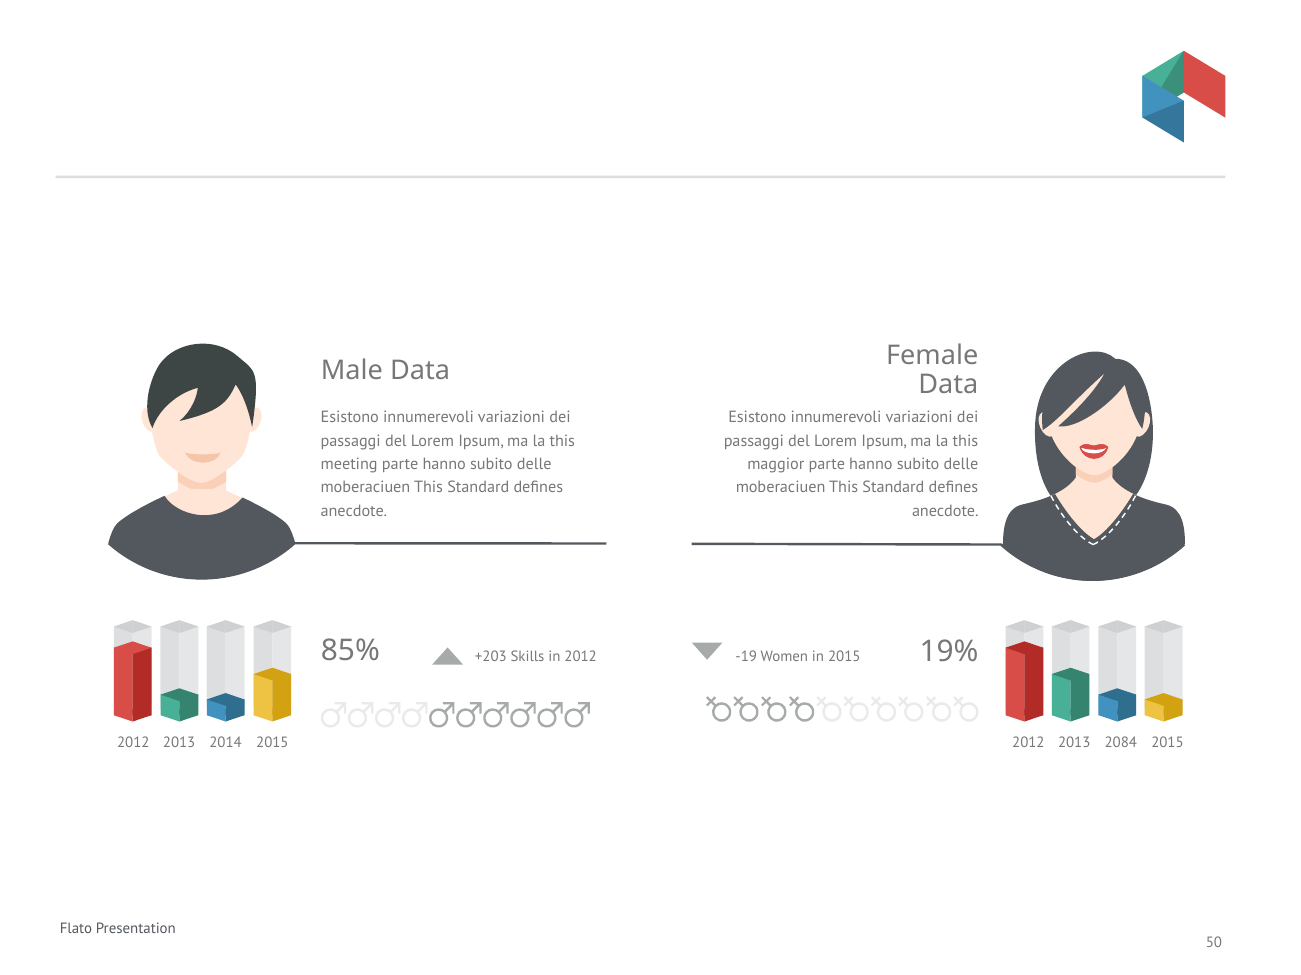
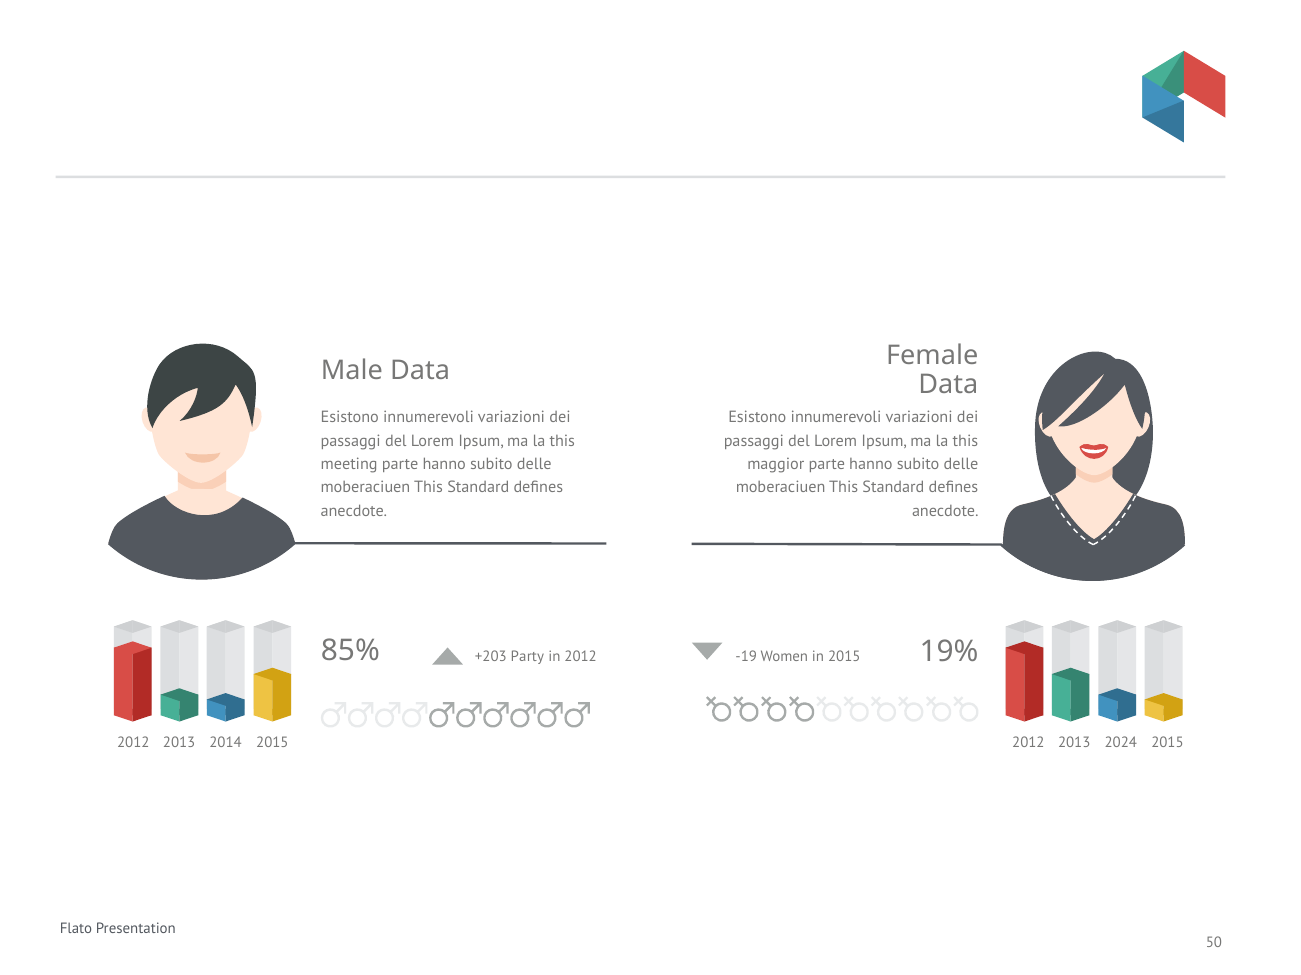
Skills: Skills -> Party (527, 657)
2084: 2084 -> 2024 (1121, 744)
